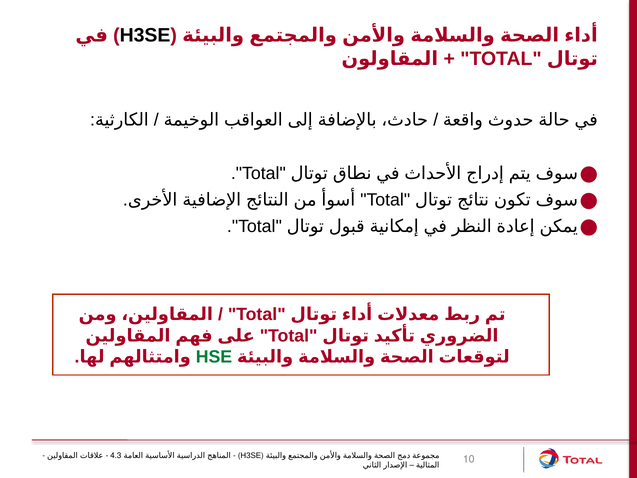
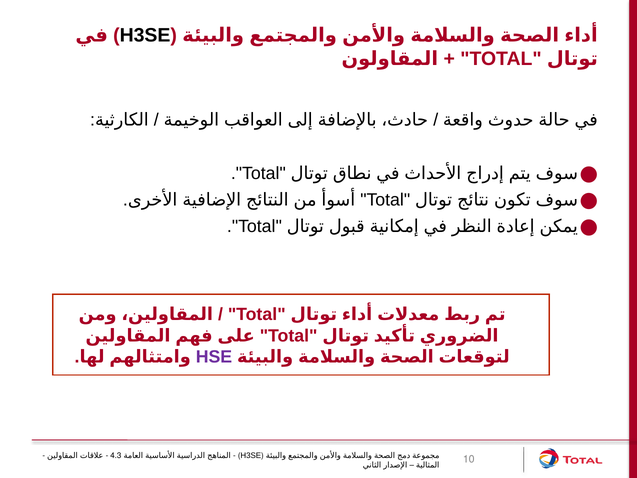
HSE colour: green -> purple (214, 357)
